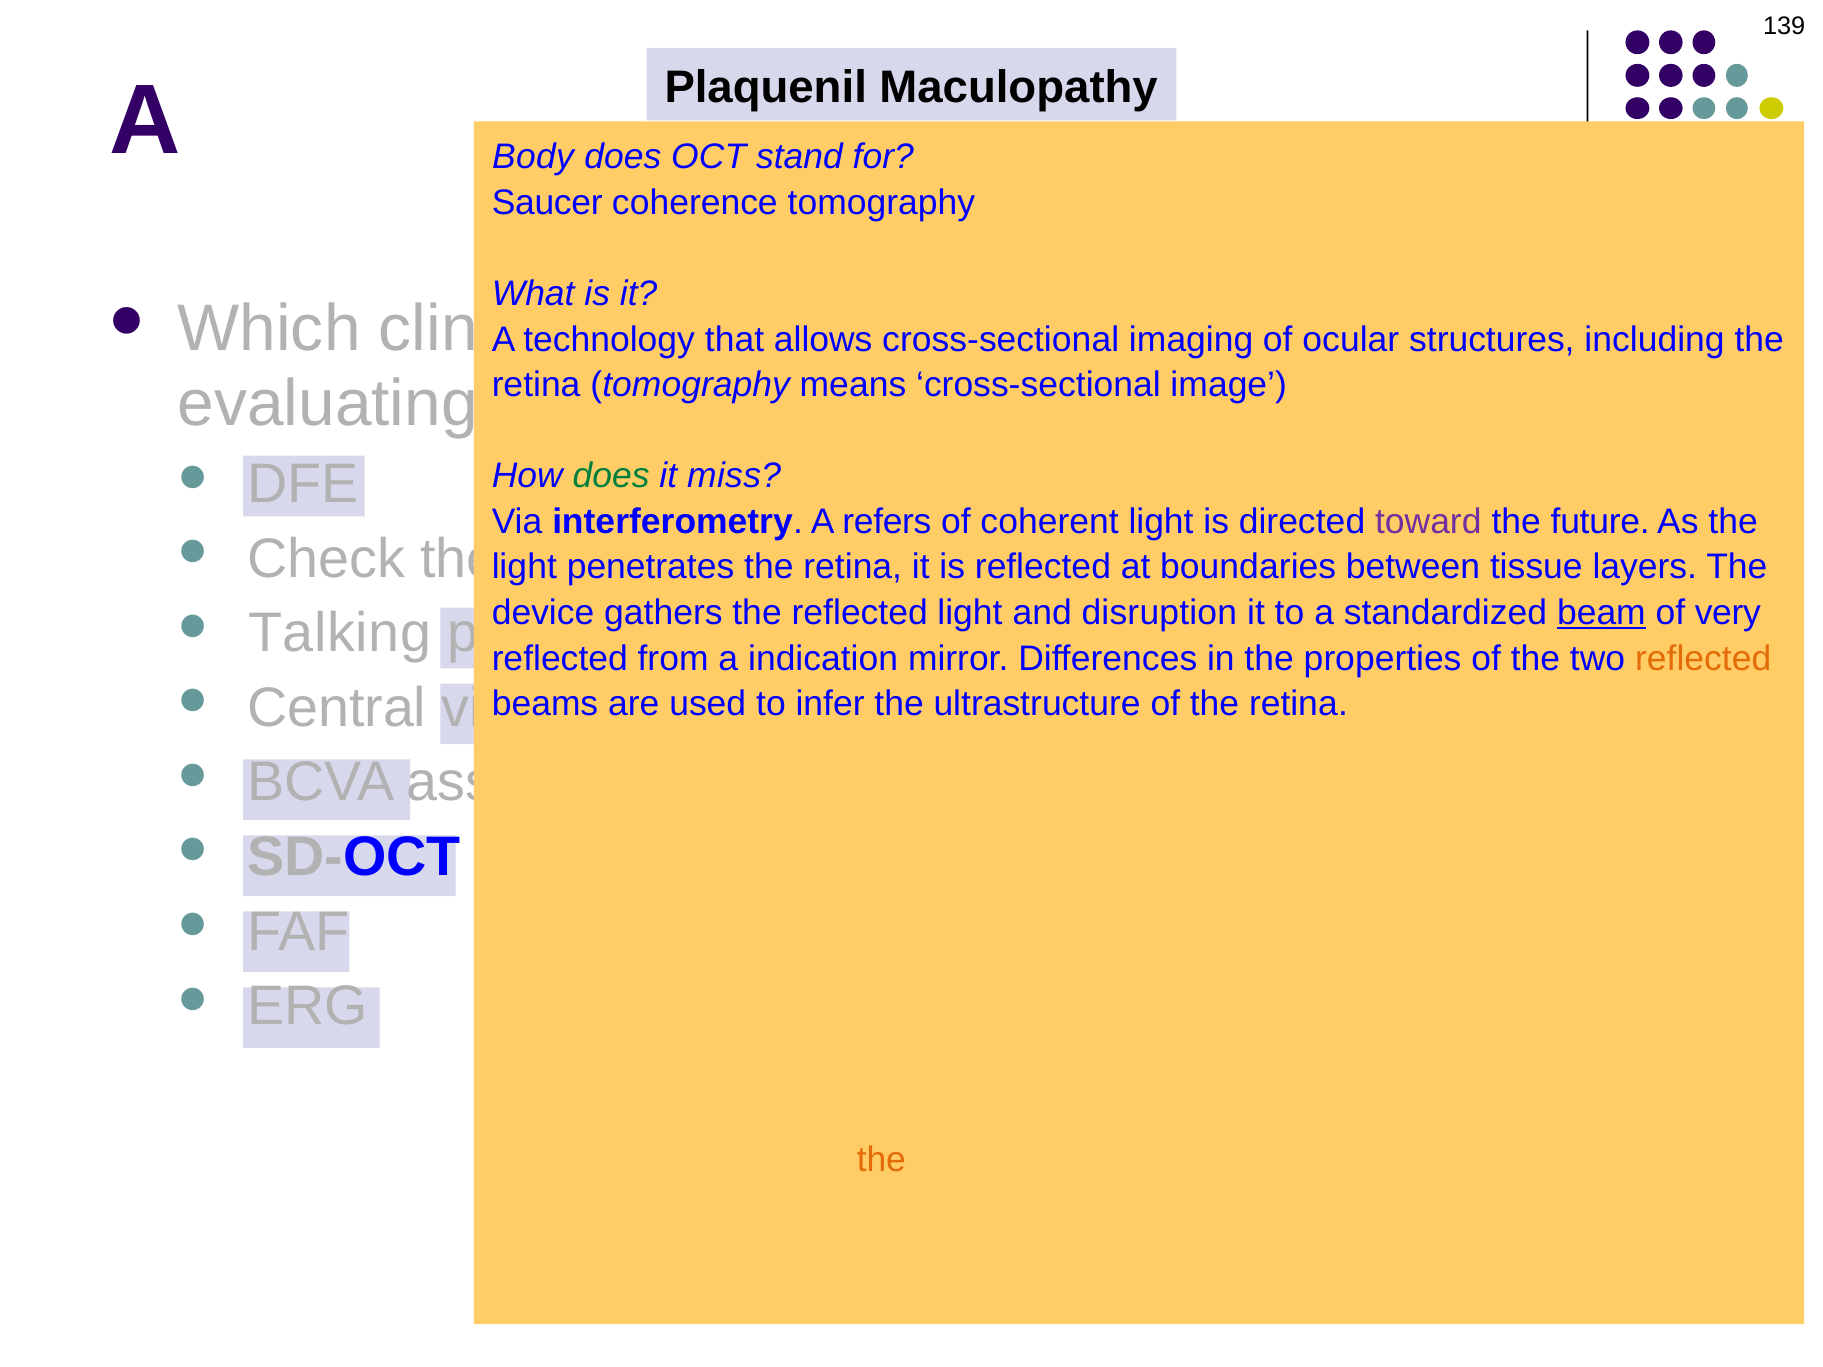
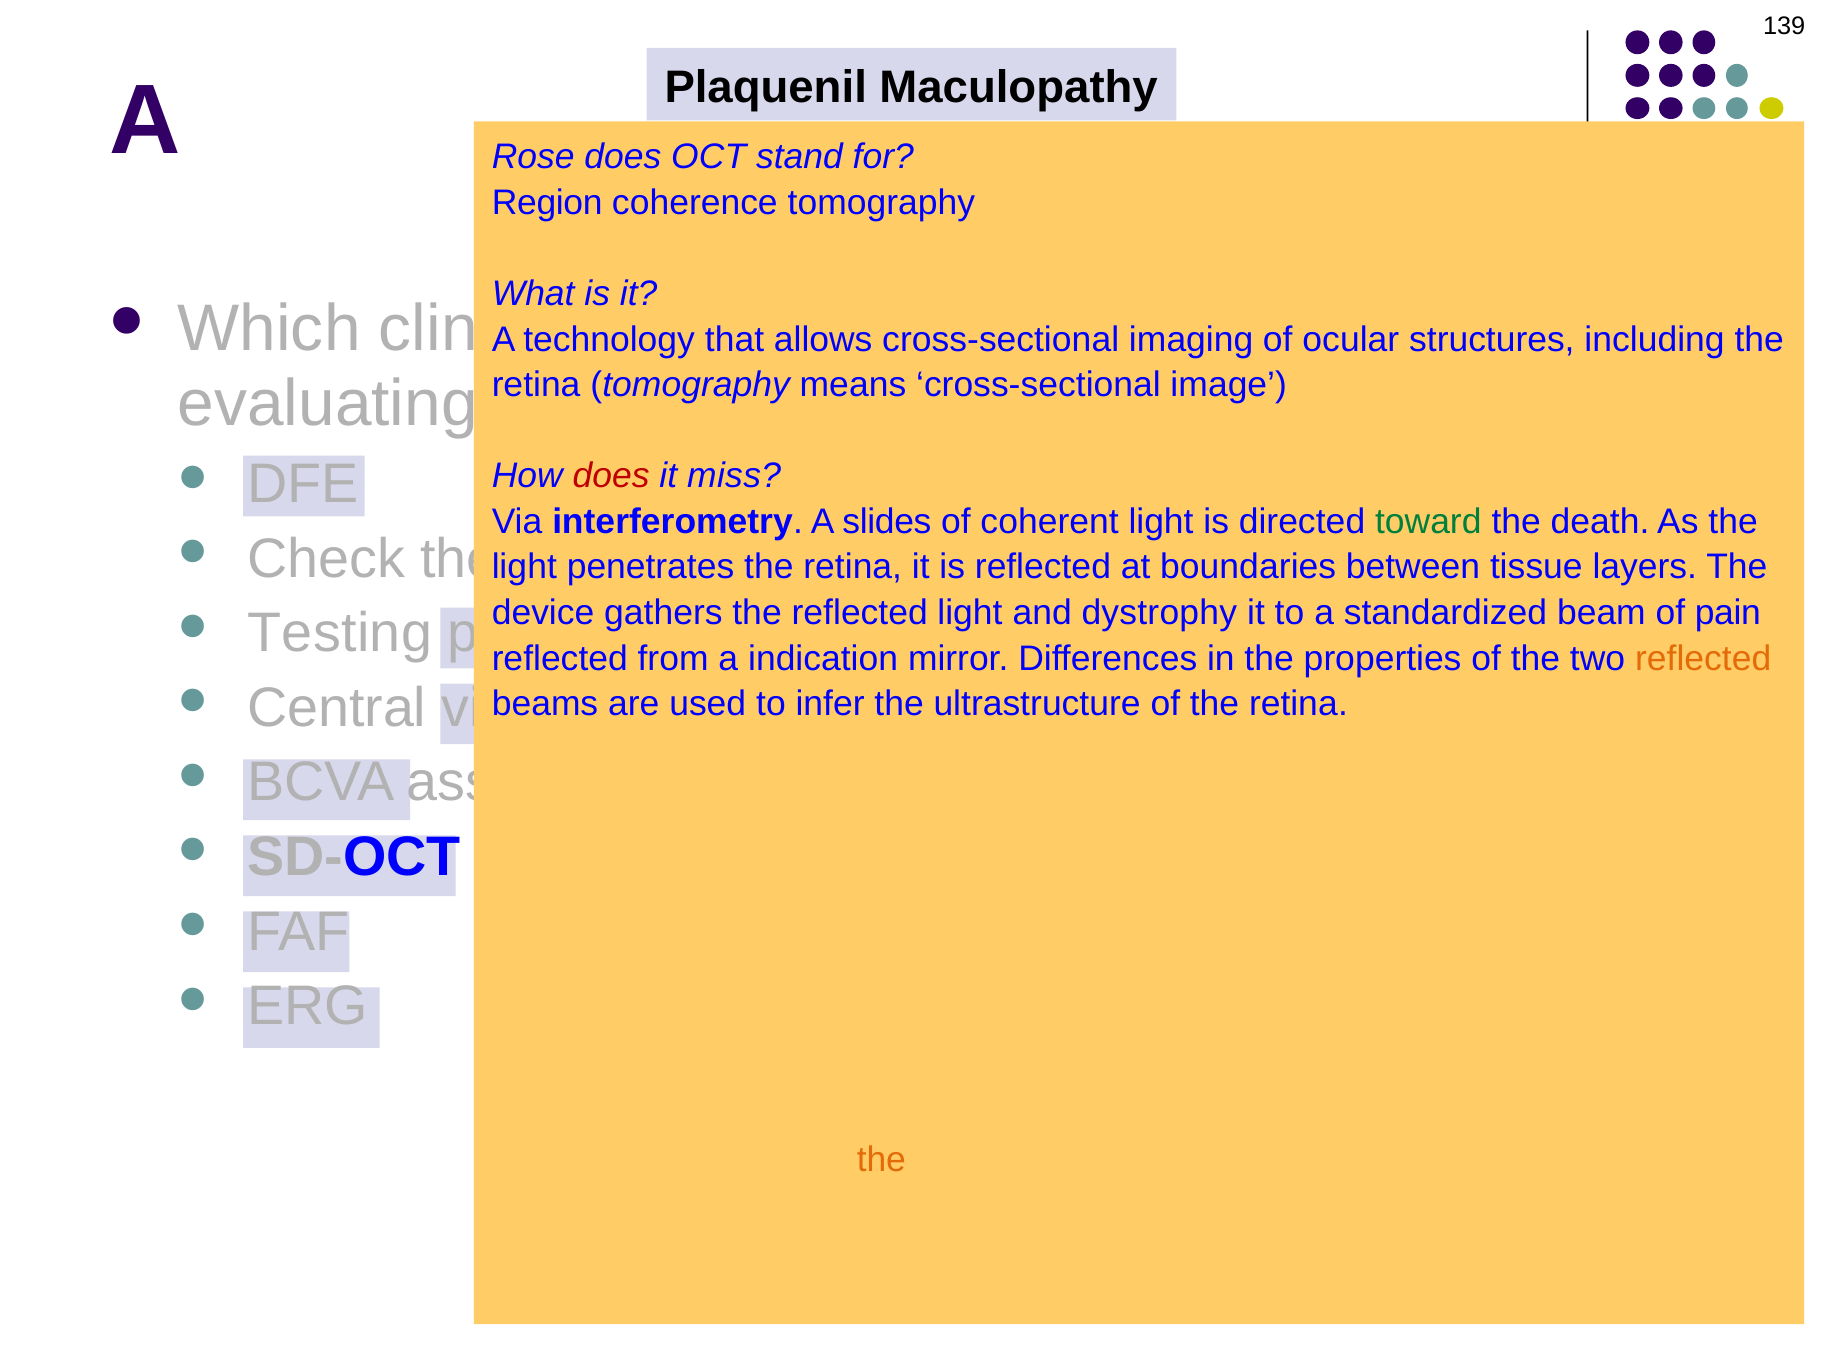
Body: Body -> Rose (533, 157)
Saucer: Saucer -> Region (547, 203)
does colour: green -> red (611, 476)
refers: refers -> slides (887, 522)
toward colour: purple -> green (1428, 522)
future: future -> death (1600, 522)
disruption: disruption -> dystrophy (1159, 613)
beam underline: present -> none (1601, 613)
very: very -> pain (1728, 613)
Talking: Talking -> Testing (340, 634)
